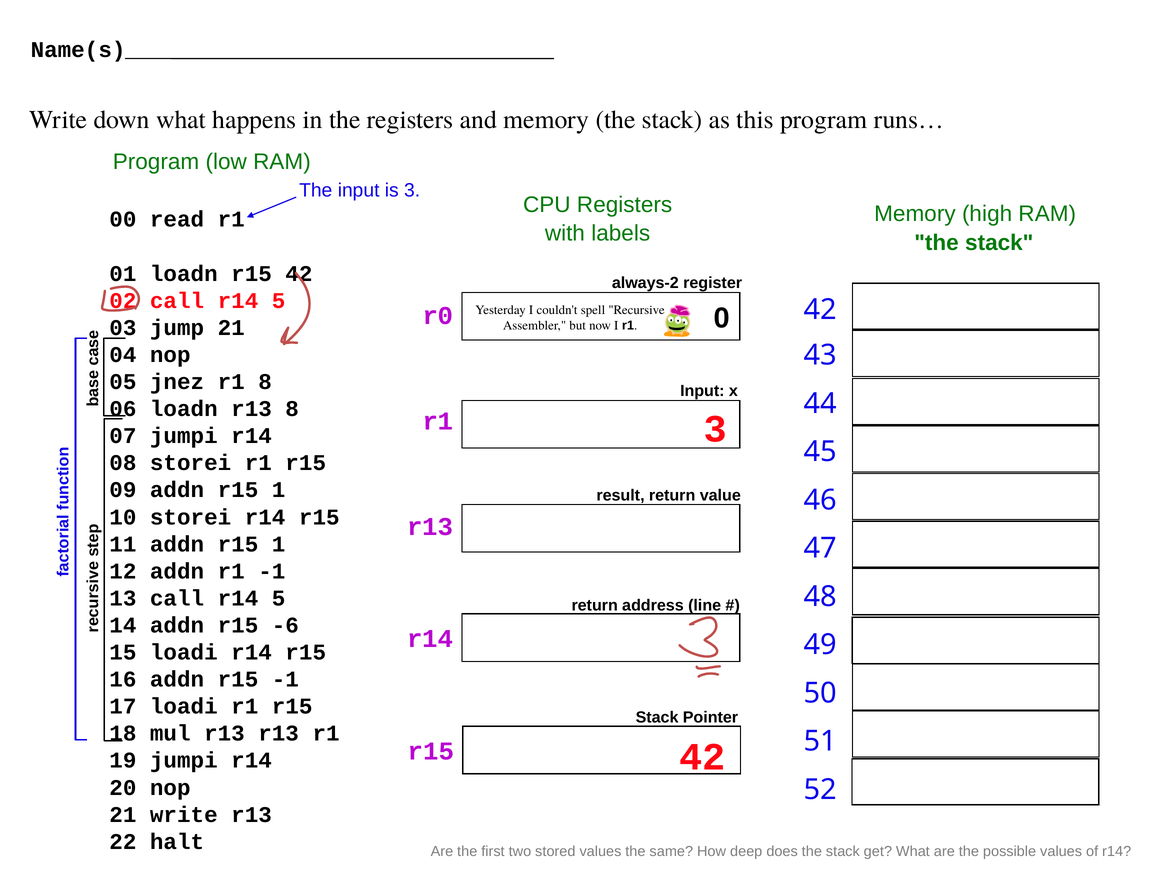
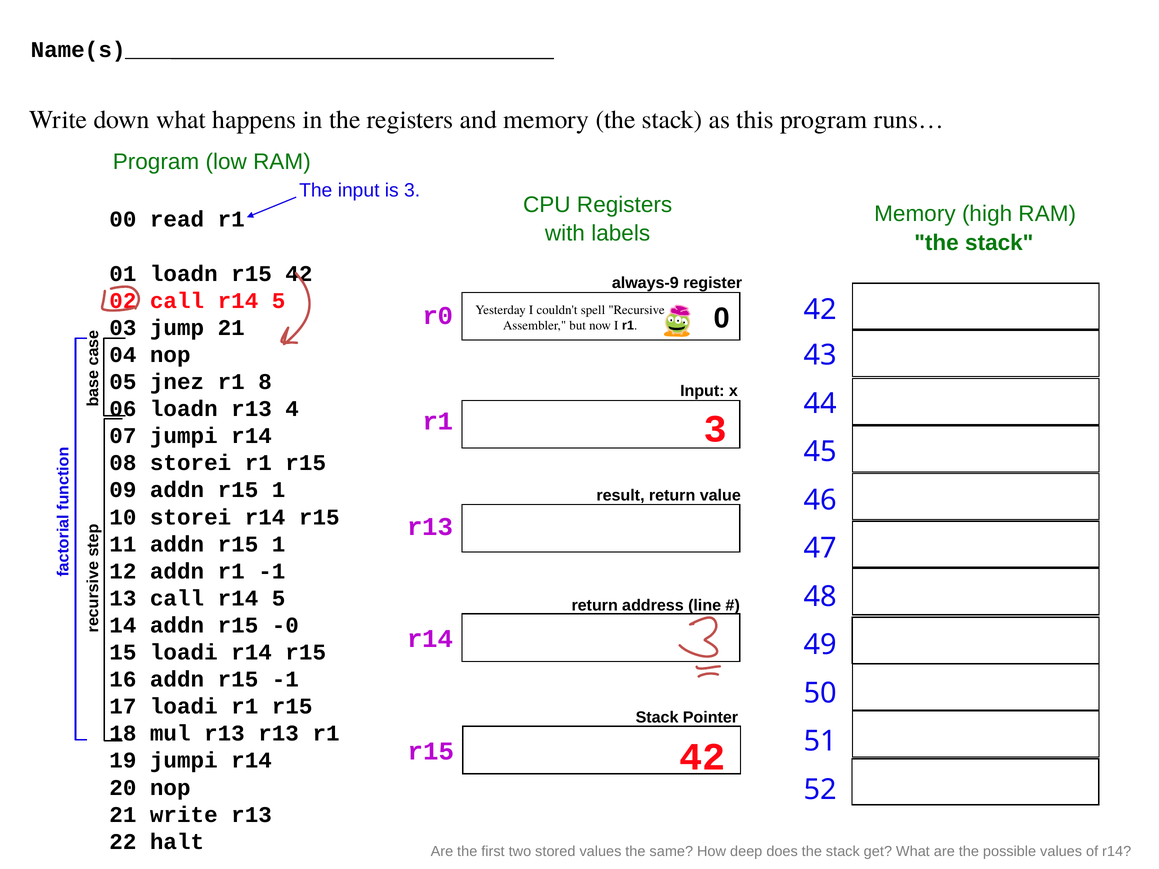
always-2: always-2 -> always-9 (645, 283)
r13 8: 8 -> 4 (292, 409)
-6: -6 -> -0 (285, 625)
